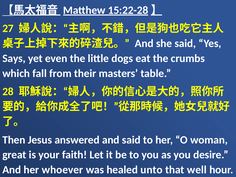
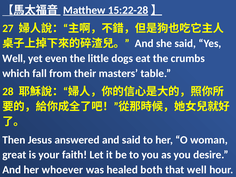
Says: Says -> Well (14, 58)
unto: unto -> both (151, 170)
